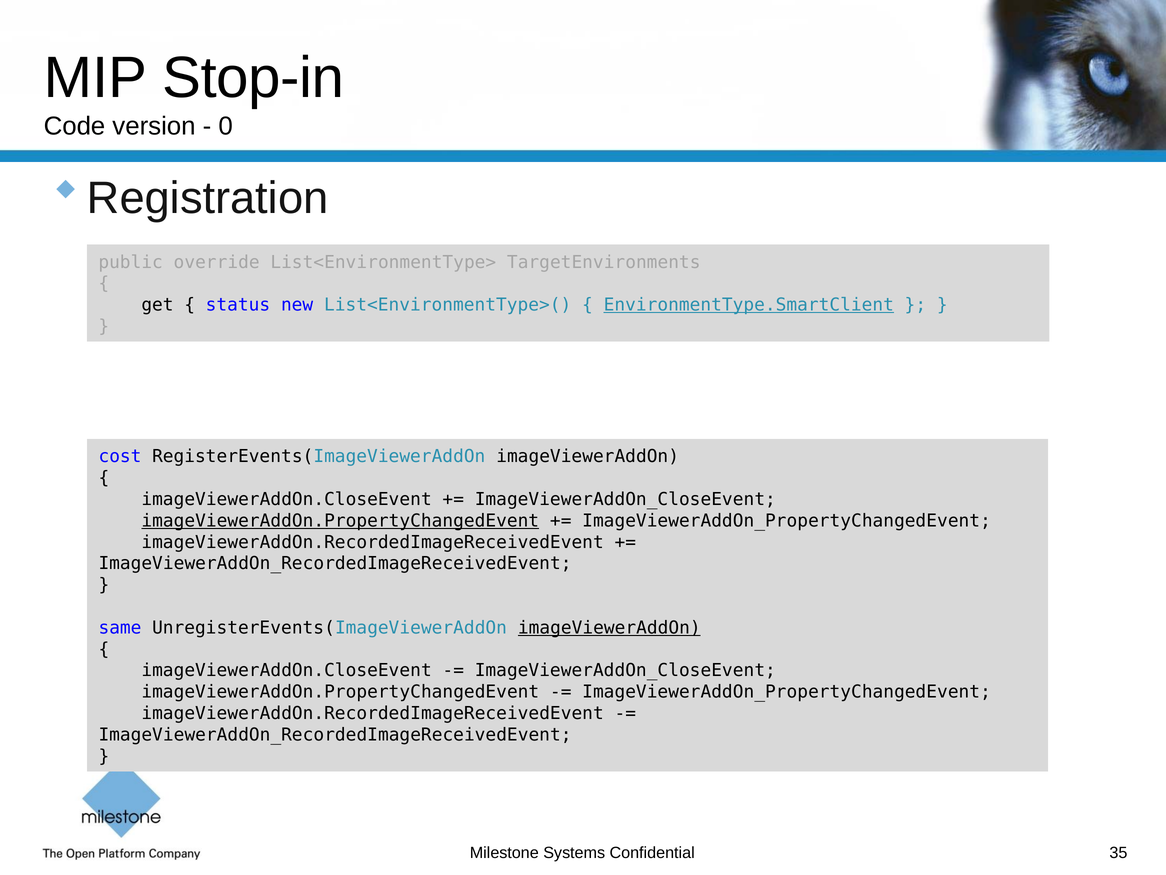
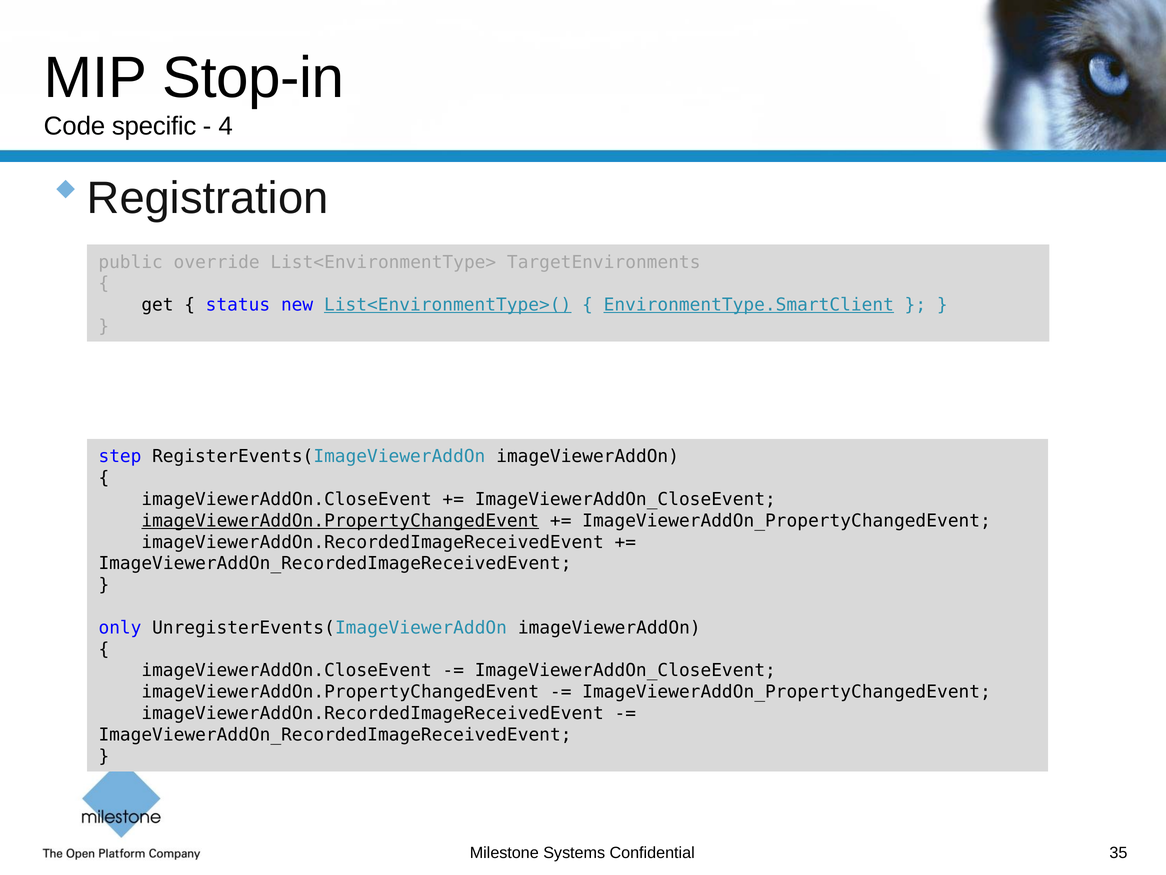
version: version -> specific (154, 126)
0: 0 -> 4 (226, 126)
List<EnvironmentType>( underline: none -> present (448, 305)
cost: cost -> step (120, 456)
same: same -> only (120, 627)
imageViewerAddOn underline: present -> none (609, 627)
